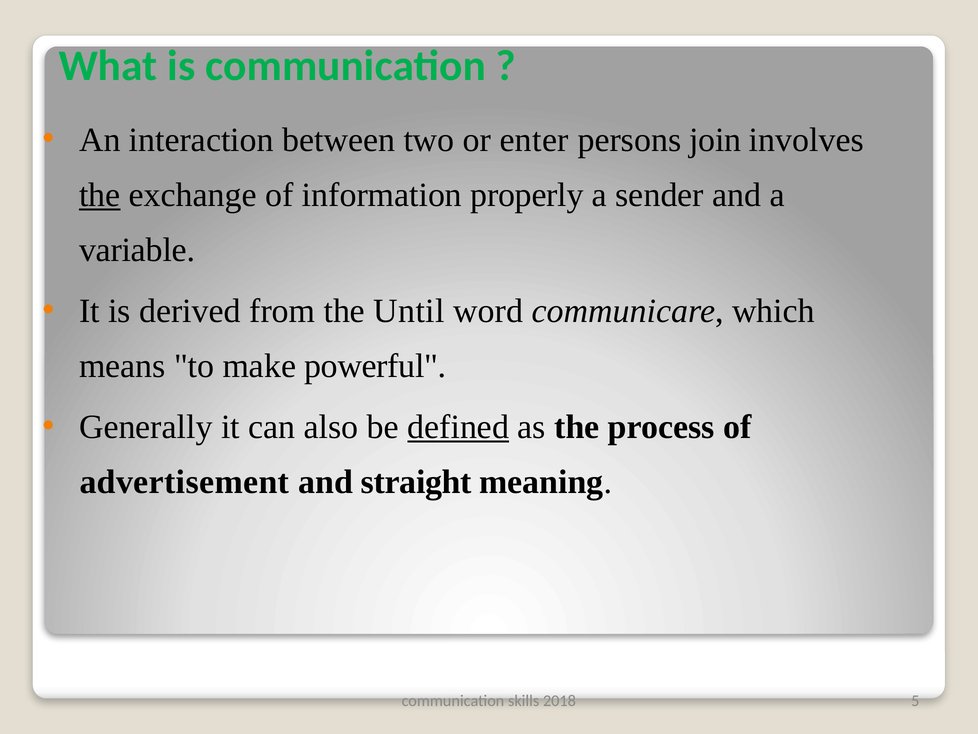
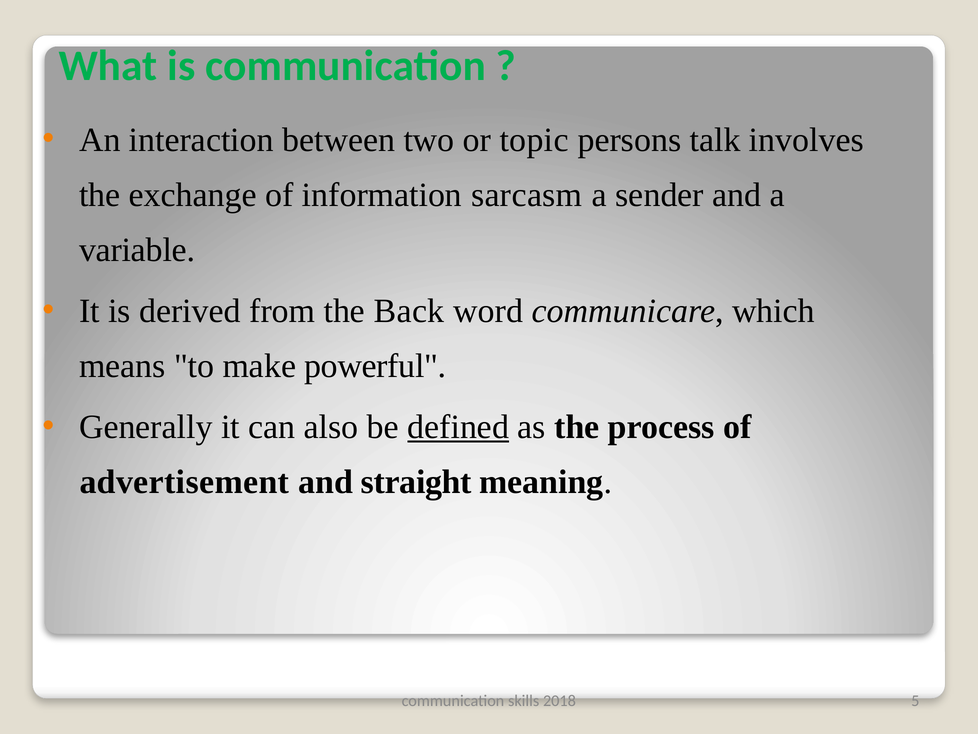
enter: enter -> topic (534, 140)
join: join -> talk (715, 140)
the underline: present -> none (100, 195)
properly: properly -> sarcasm (527, 195)
Until: Until -> Back (409, 311)
